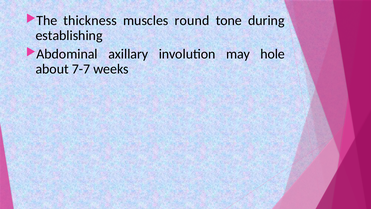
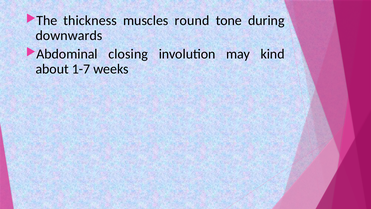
establishing: establishing -> downwards (69, 35)
axillary: axillary -> closing (128, 54)
hole: hole -> kind (273, 54)
7-7: 7-7 -> 1-7 (81, 69)
